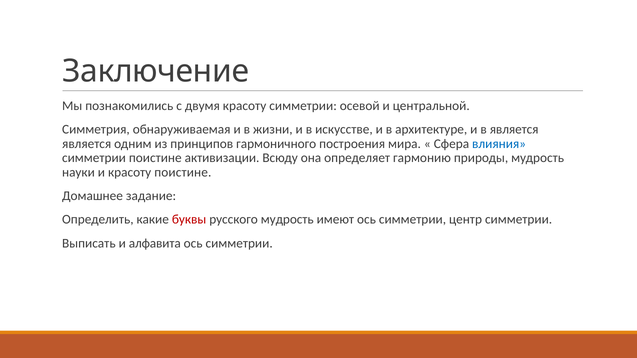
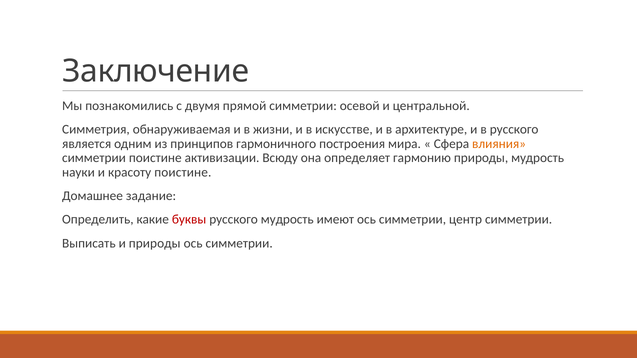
двумя красоту: красоту -> прямой (245, 106)
в является: является -> русского (514, 130)
влияния colour: blue -> orange (499, 144)
и алфавита: алфавита -> природы (155, 243)
